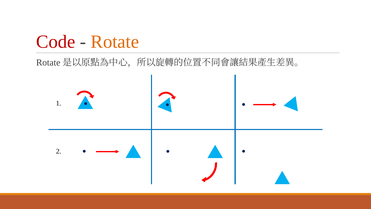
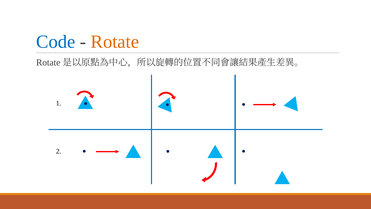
Code colour: red -> blue (56, 42)
